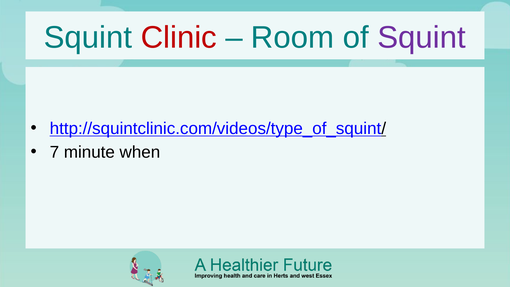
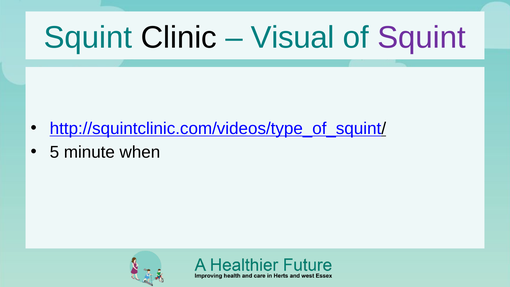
Clinic colour: red -> black (179, 38)
Room: Room -> Visual (293, 38)
7: 7 -> 5 (54, 152)
